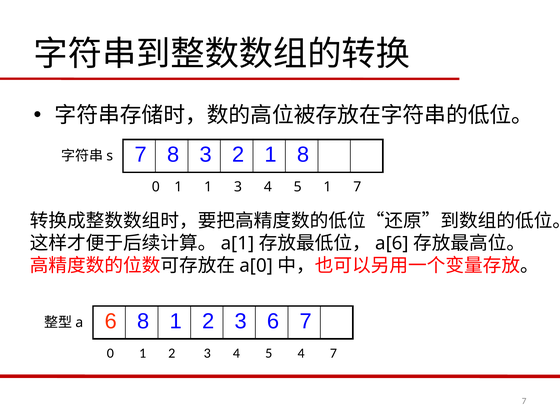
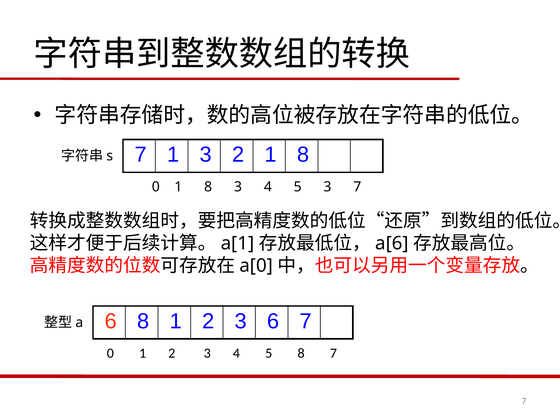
7 8: 8 -> 1 (173, 155)
0 1 1: 1 -> 8 (208, 187)
5 1: 1 -> 3 (327, 187)
5 4: 4 -> 8 (301, 353)
